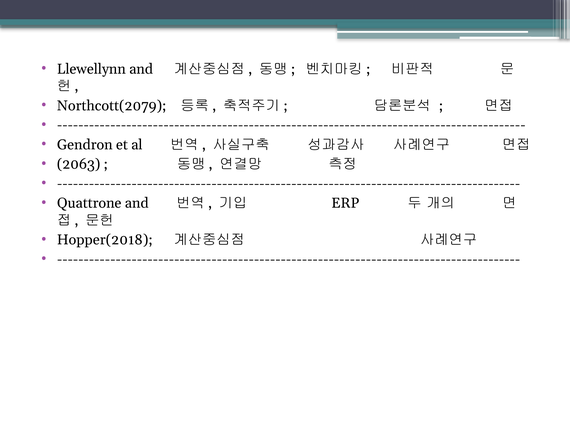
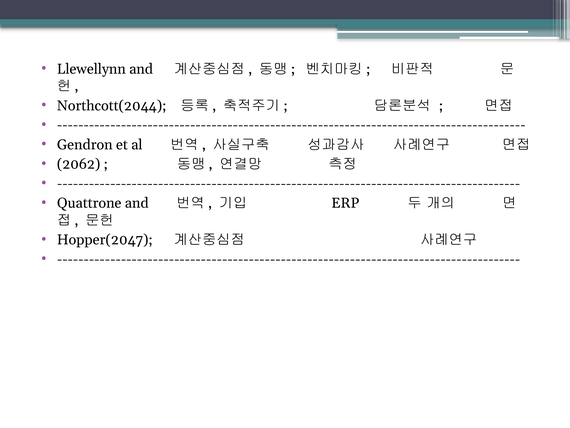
Northcott(2079: Northcott(2079 -> Northcott(2044 (112, 106)
2063: 2063 -> 2062 (79, 164)
Hopper(2018: Hopper(2018 -> Hopper(2047 (105, 240)
